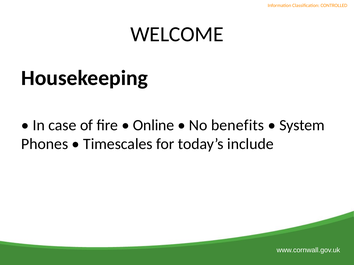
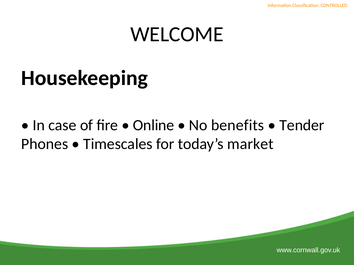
System: System -> Tender (302, 125)
include: include -> market (250, 144)
